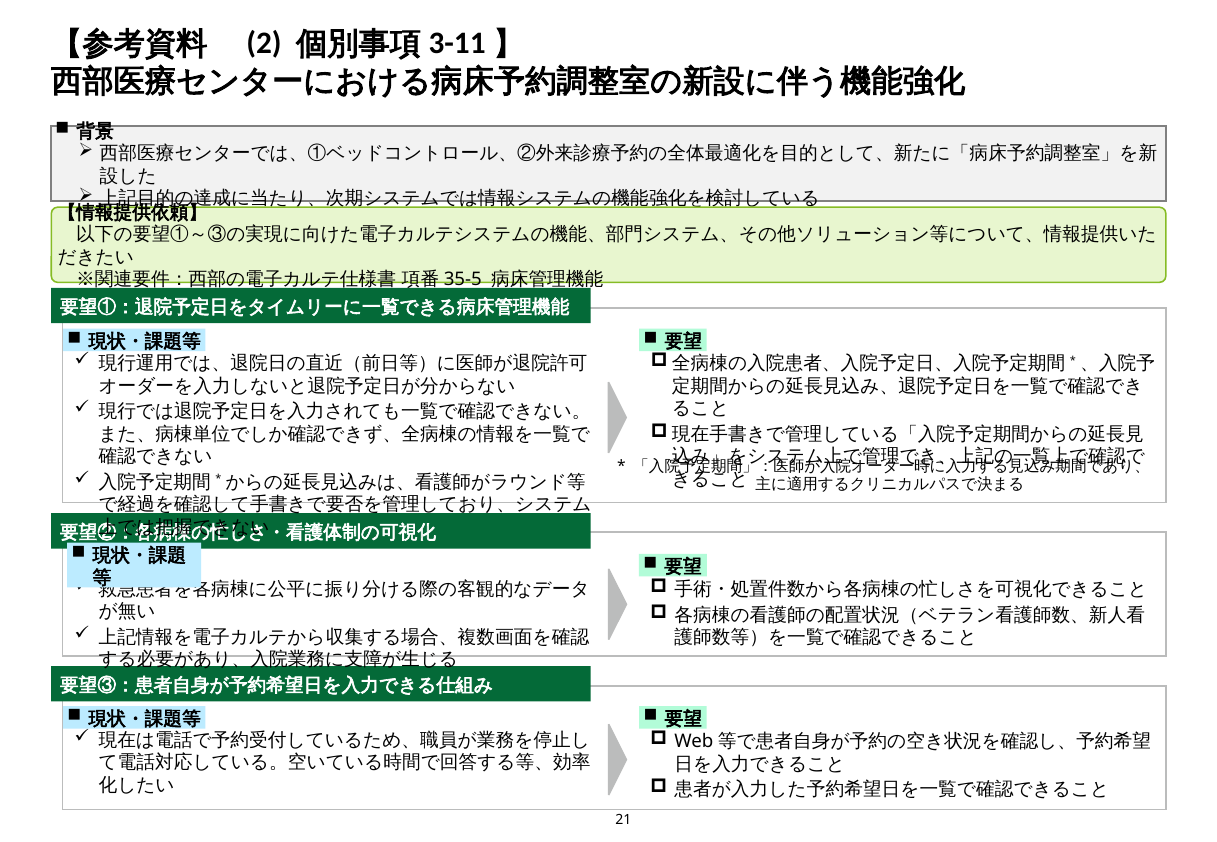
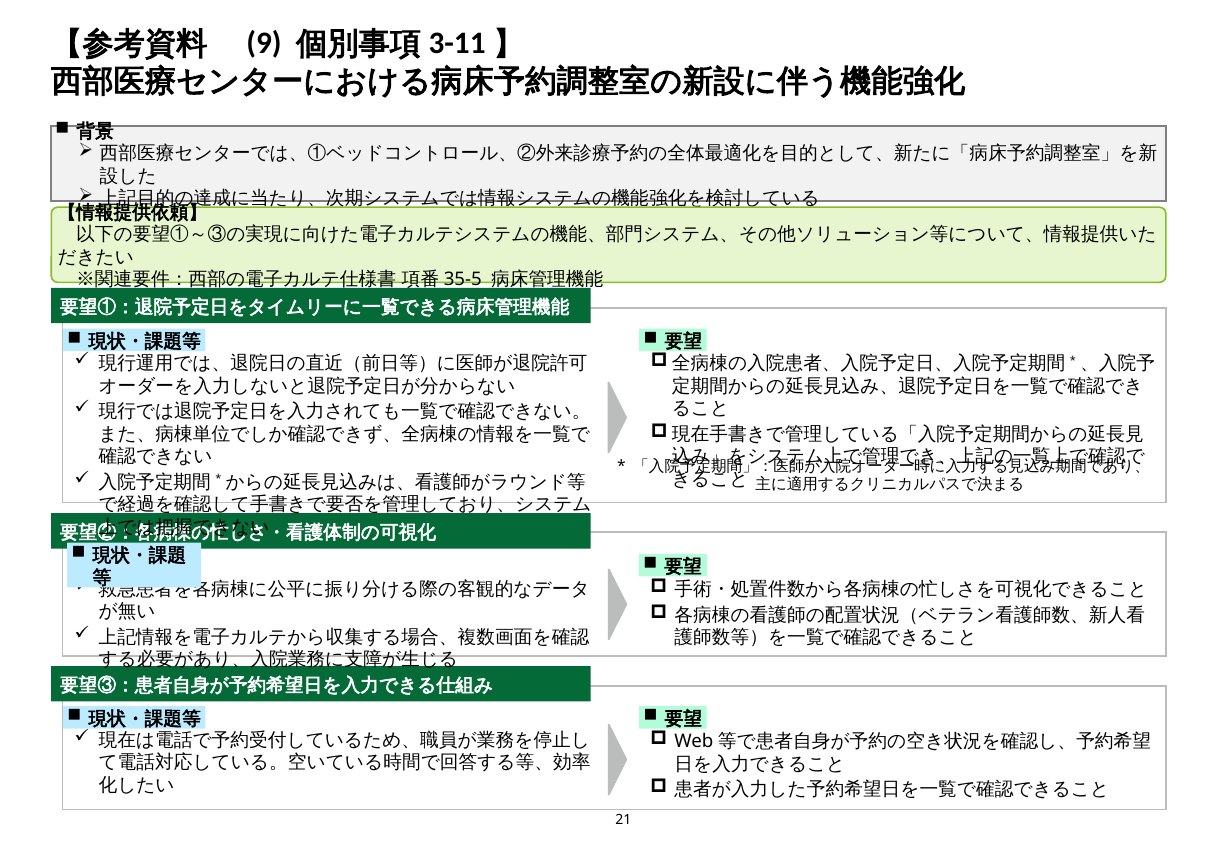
2: 2 -> 9 (264, 44)
